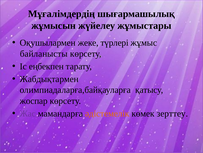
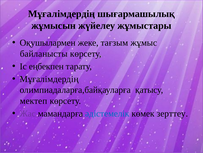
түрлері: түрлері -> тағзым (114, 43)
Жабдықтармен: Жабдықтармен -> Мұғалімдердің (49, 79)
жоспар: жоспар -> мектеп (34, 100)
әдістемелік colour: orange -> blue (107, 113)
